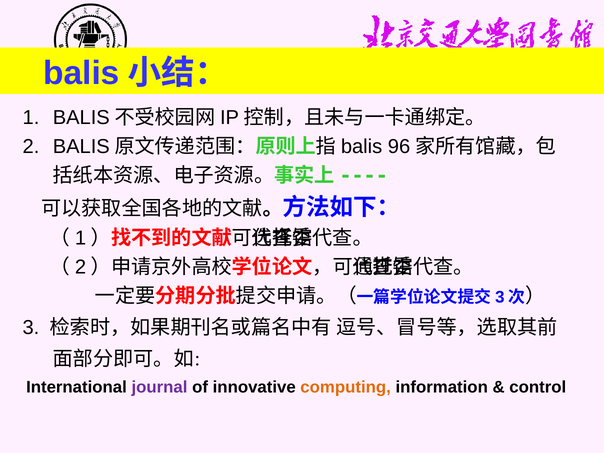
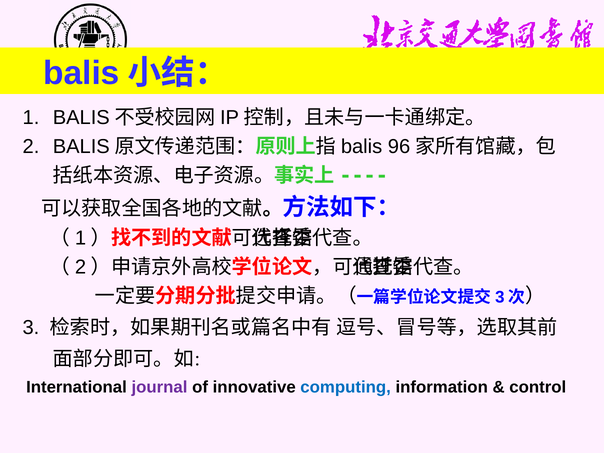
computing colour: orange -> blue (346, 387)
